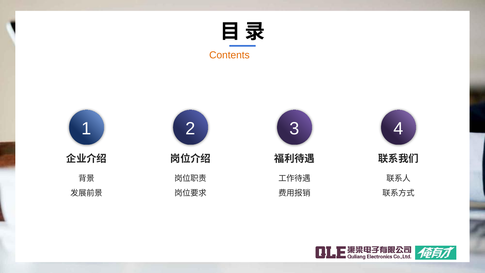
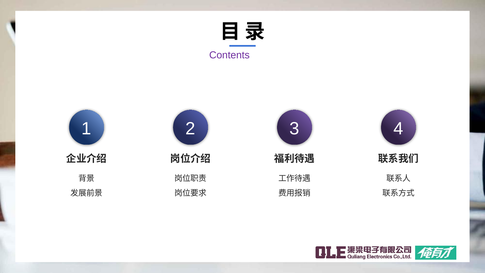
Contents colour: orange -> purple (229, 55)
